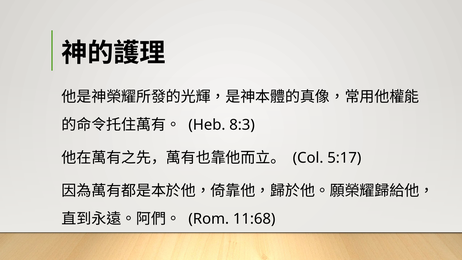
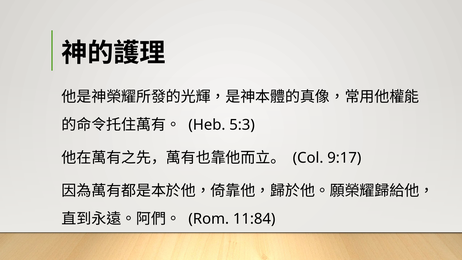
8:3: 8:3 -> 5:3 (242, 125)
5:17: 5:17 -> 9:17 (344, 158)
11:68: 11:68 -> 11:84 (254, 219)
